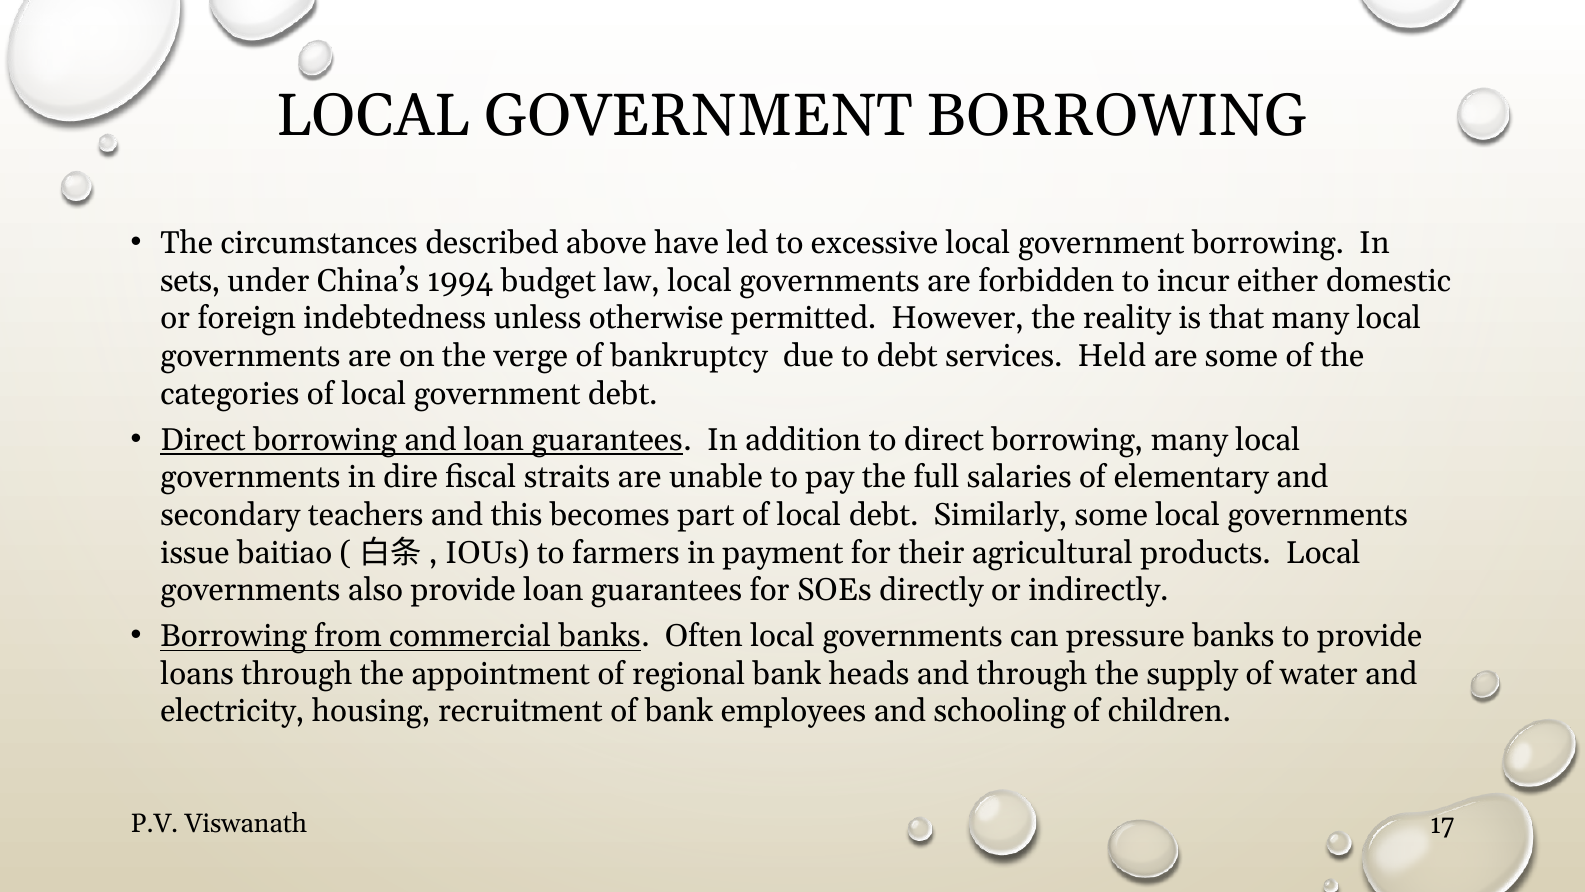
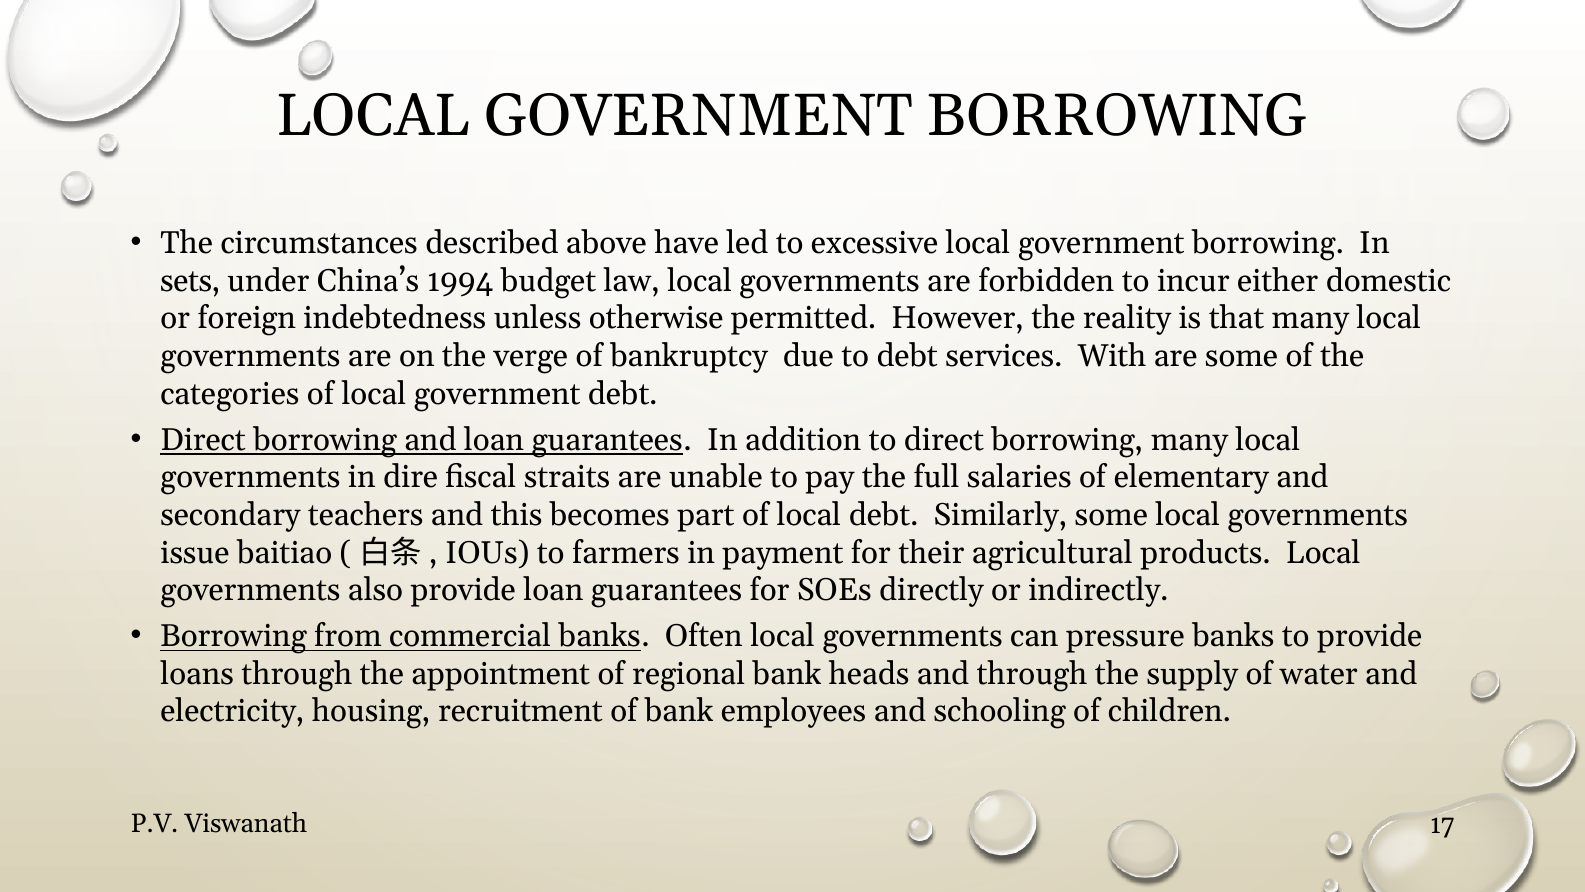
Held: Held -> With (1112, 356)
